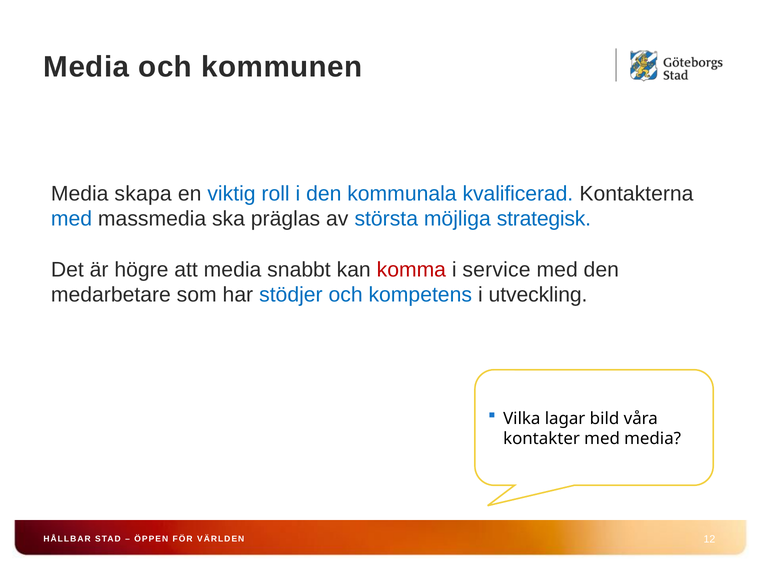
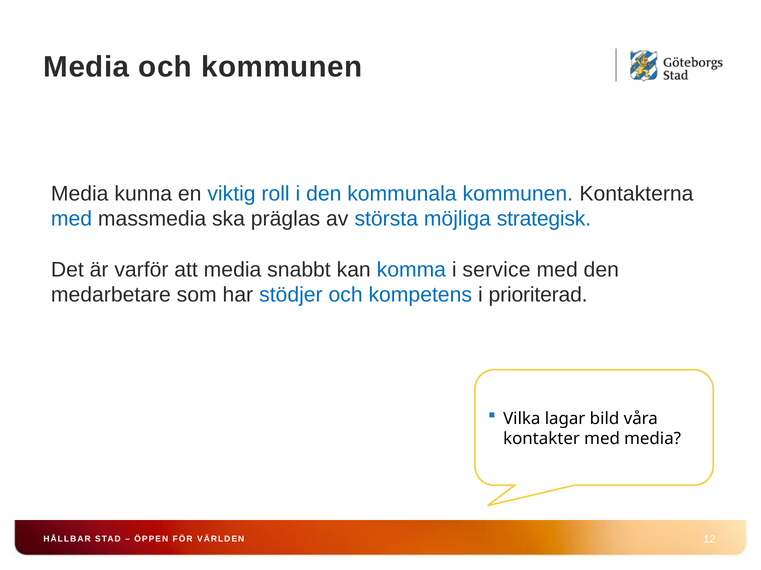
skapa: skapa -> kunna (143, 194)
kommunala kvalificerad: kvalificerad -> kommunen (518, 194)
högre: högre -> varför (141, 270)
komma colour: red -> blue (411, 270)
utveckling: utveckling -> prioriterad (538, 295)
